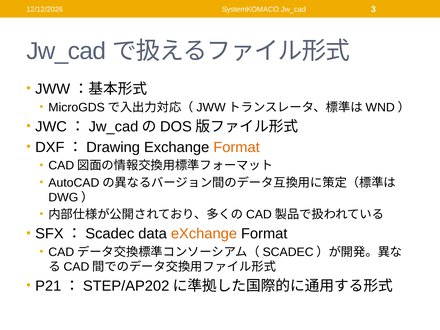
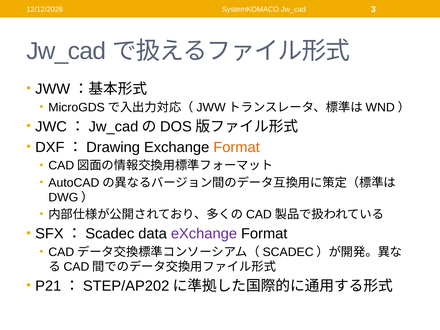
eXchange colour: orange -> purple (204, 234)
